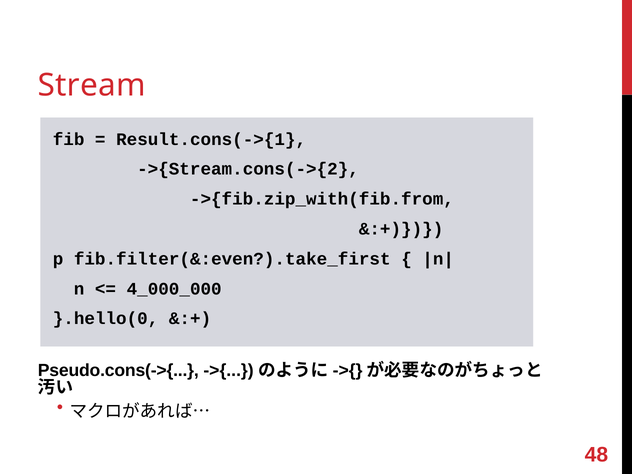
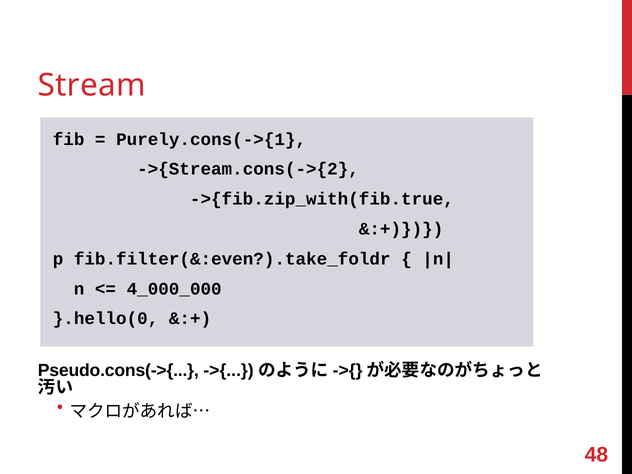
Result.cons(->{1: Result.cons(->{1 -> Purely.cons(->{1 (211, 139)
->{fib.zip_with(fib.from: ->{fib.zip_with(fib.from -> ->{fib.zip_with(fib.true (322, 199)
fib.filter(&:even?).take_first: fib.filter(&:even?).take_first -> fib.filter(&:even?).take_foldr (232, 259)
